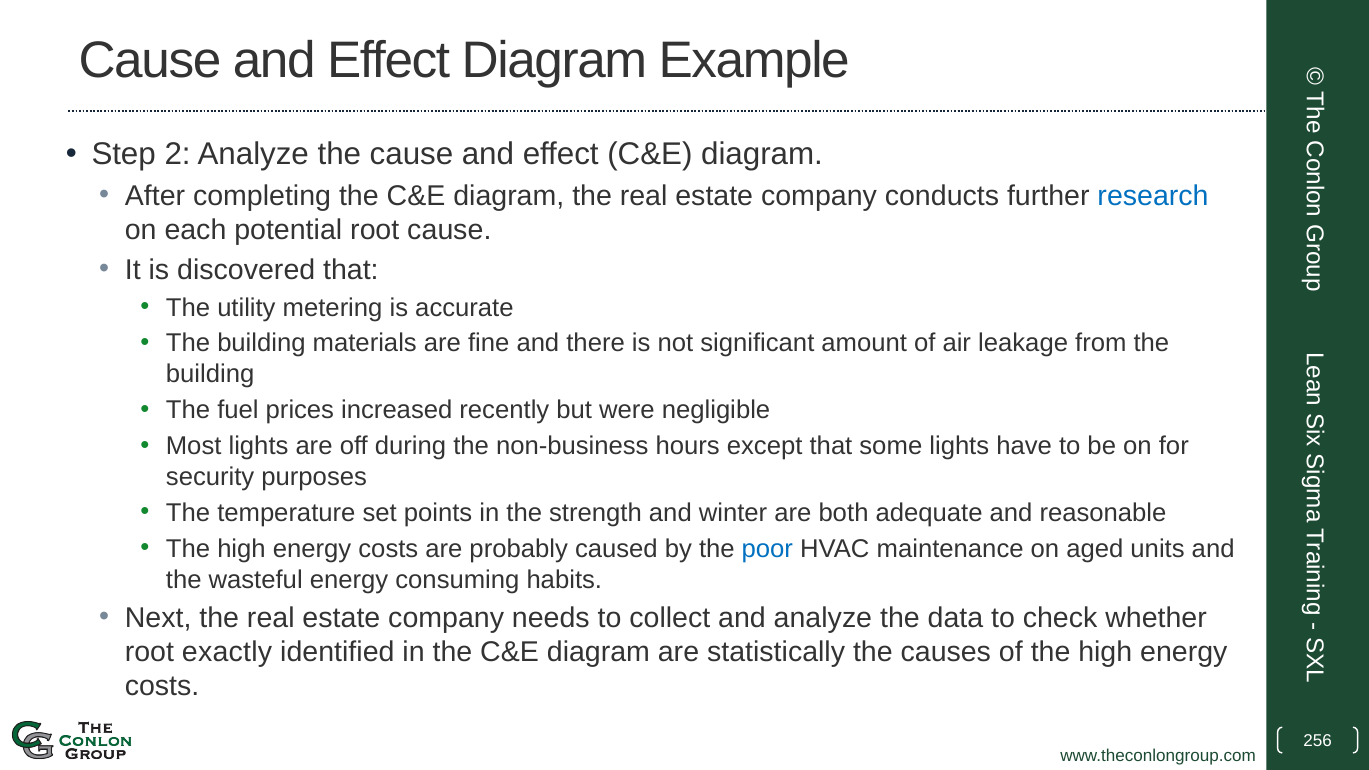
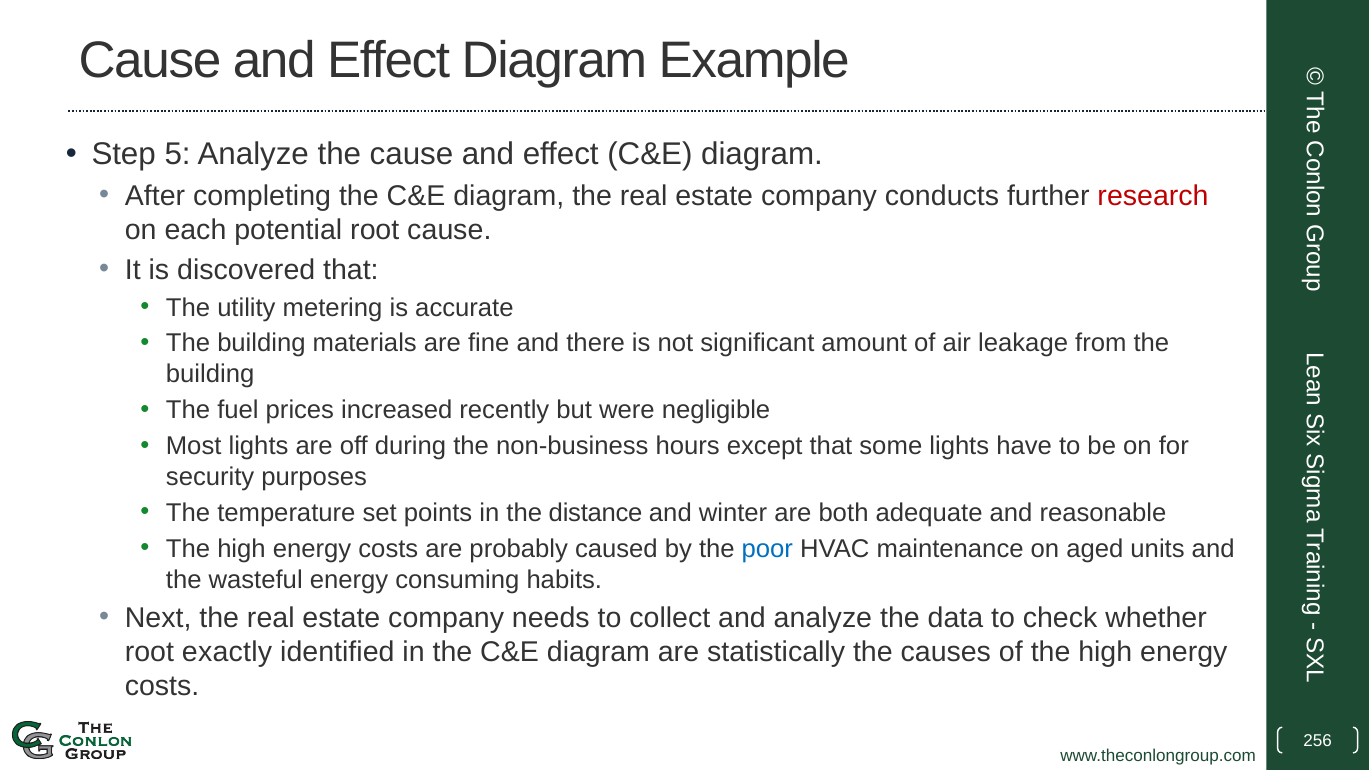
2: 2 -> 5 (178, 154)
research colour: blue -> red (1153, 196)
strength: strength -> distance (596, 513)
